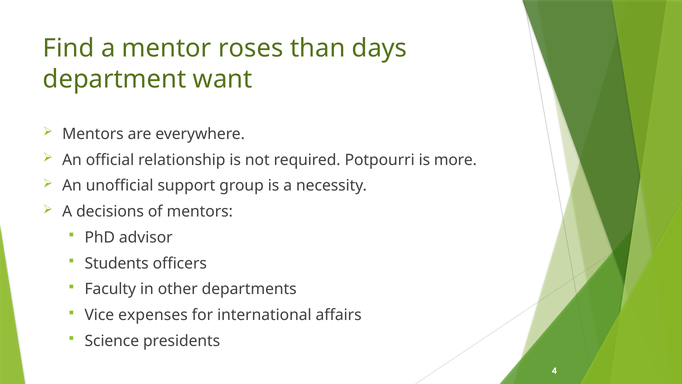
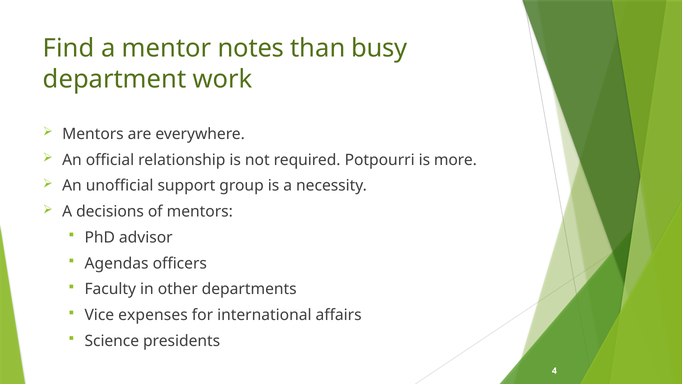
roses: roses -> notes (251, 48)
days: days -> busy (379, 48)
want: want -> work (223, 79)
Students: Students -> Agendas (117, 263)
